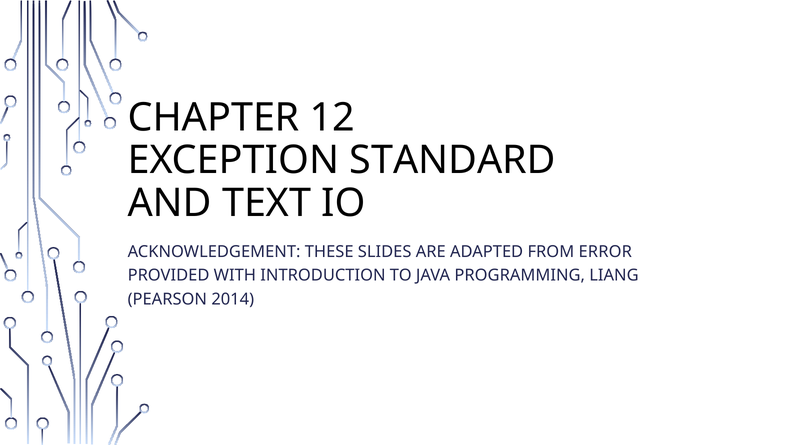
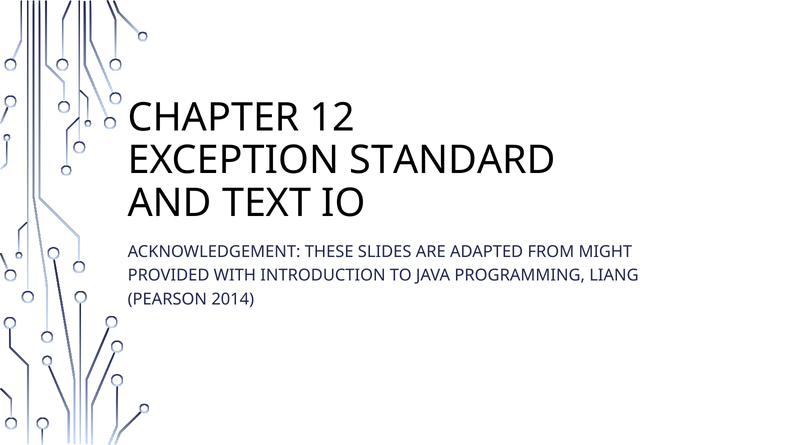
ERROR: ERROR -> MIGHT (605, 252)
